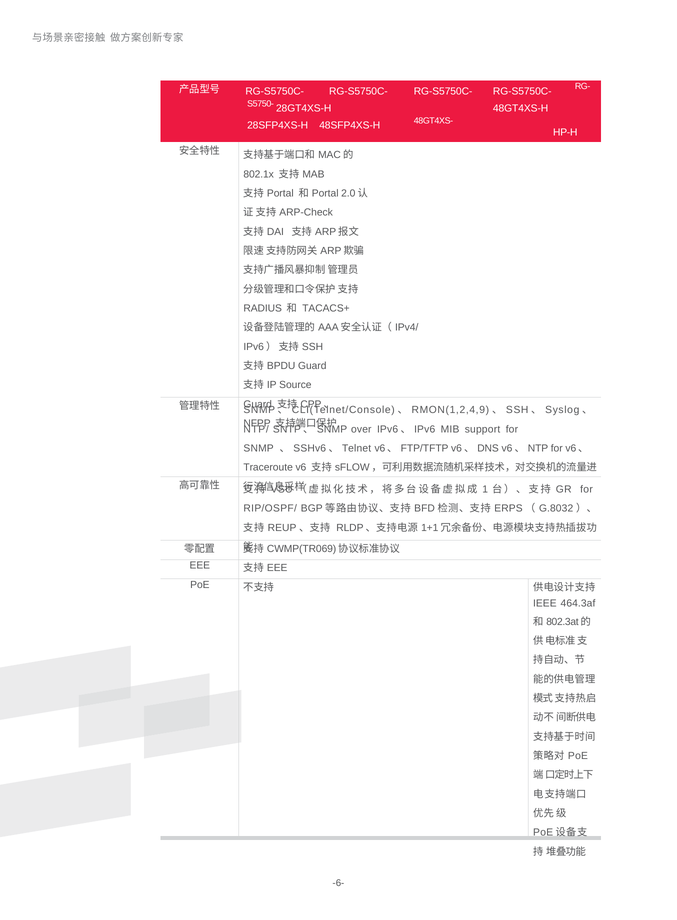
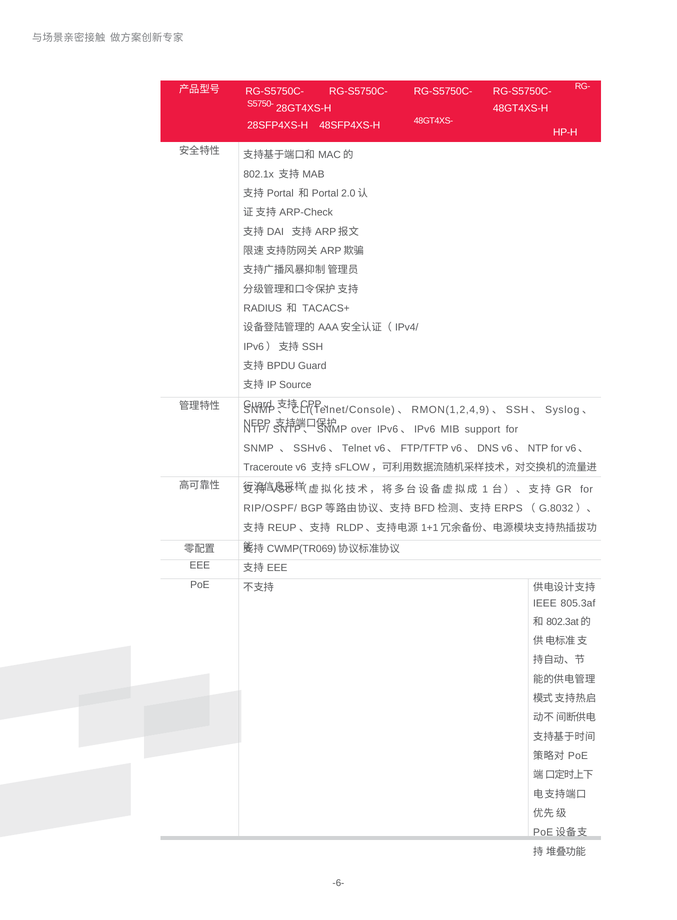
464.3af: 464.3af -> 805.3af (578, 603)
